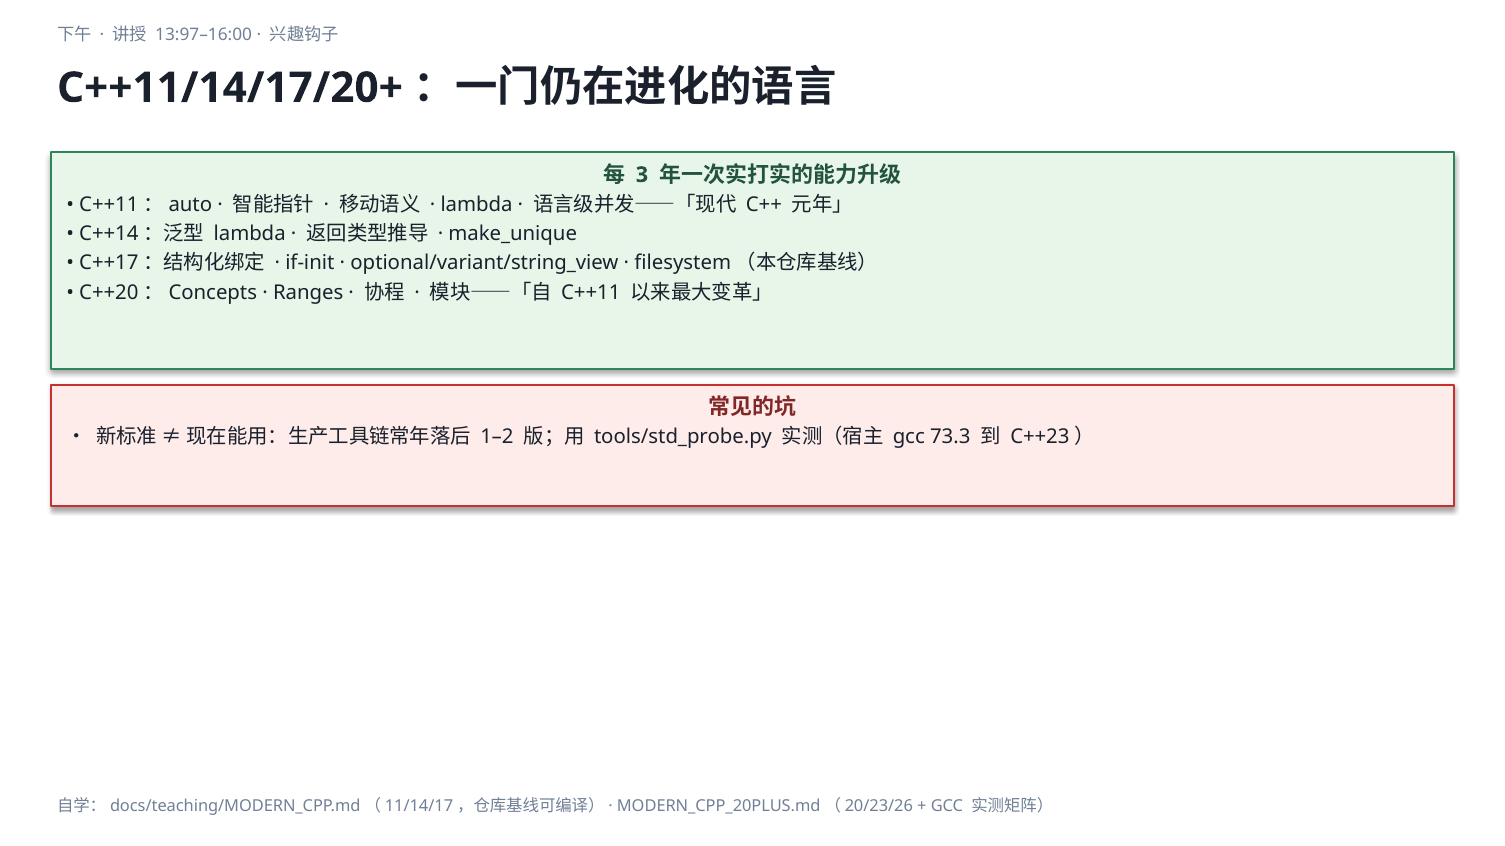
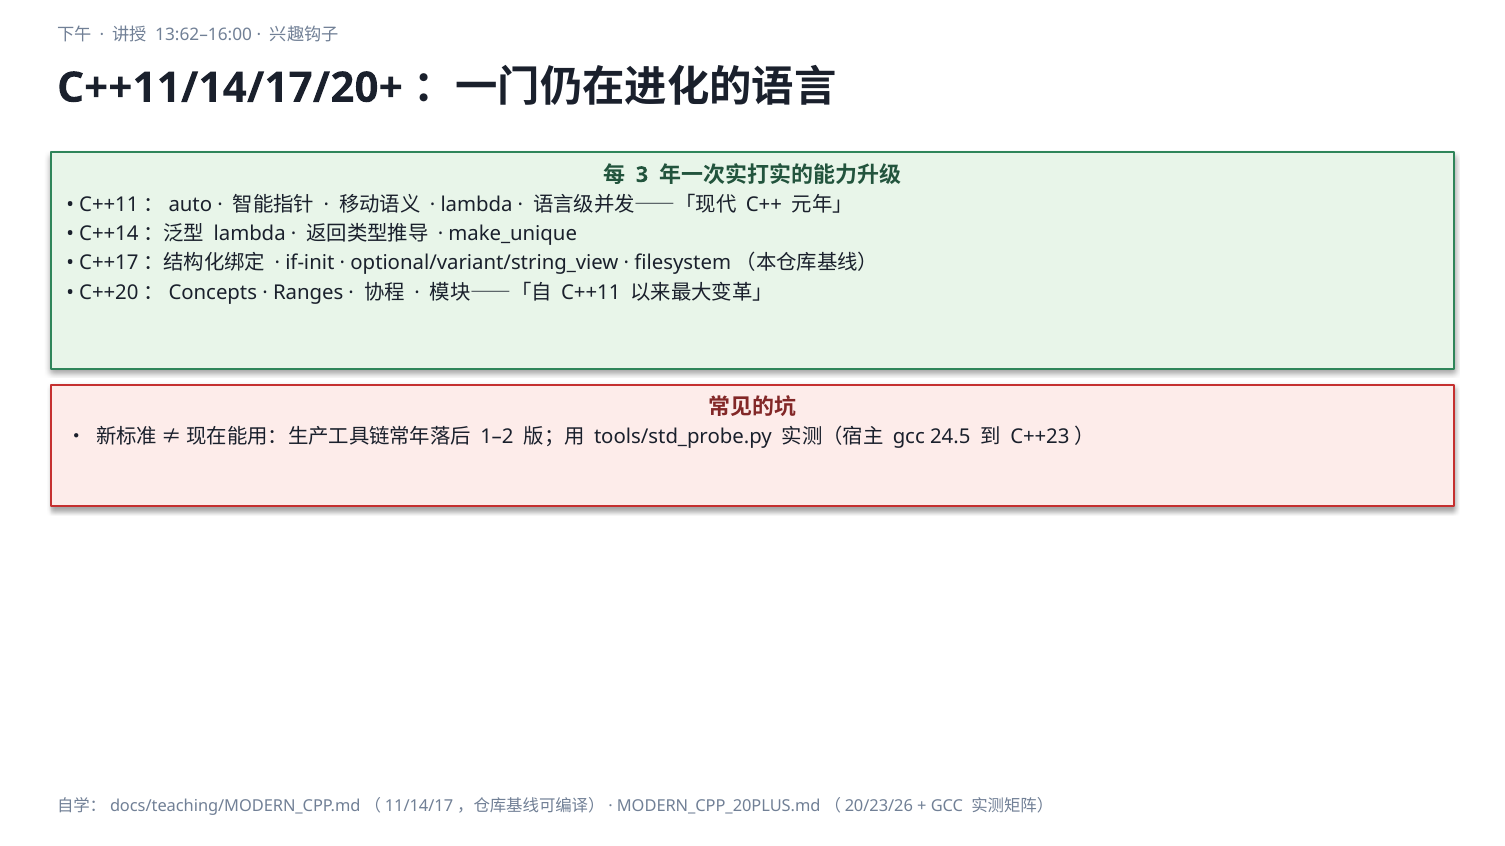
13:97–16:00: 13:97–16:00 -> 13:62–16:00 (204, 35)
73.3: 73.3 -> 24.5 (950, 437)
